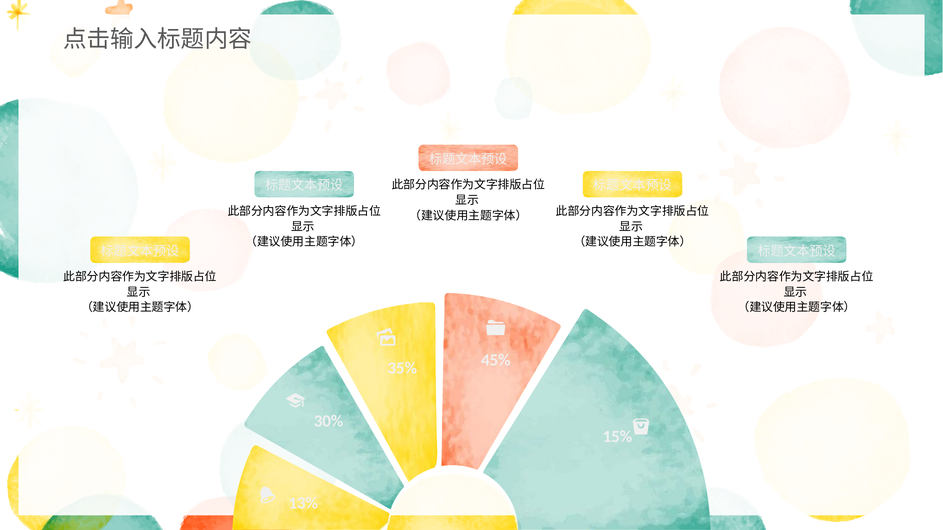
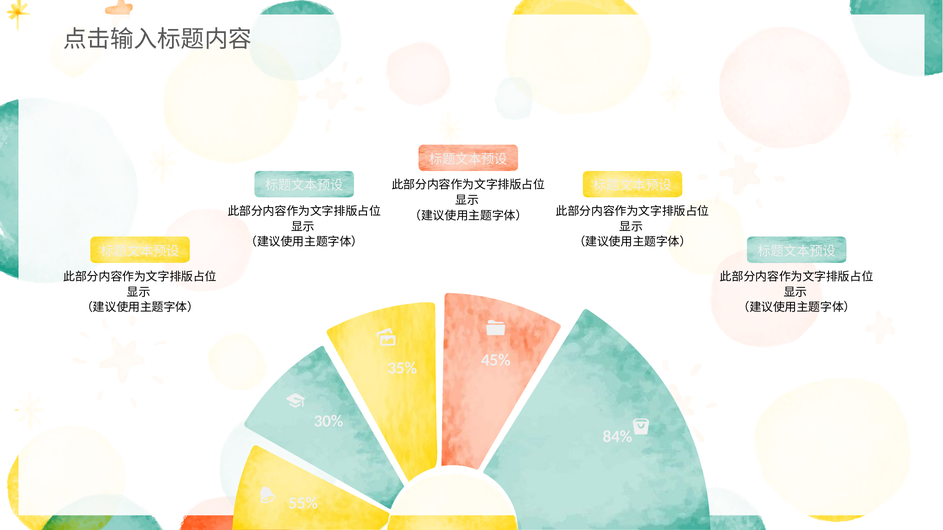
15%: 15% -> 84% (617, 437)
13%: 13% -> 55% (303, 504)
